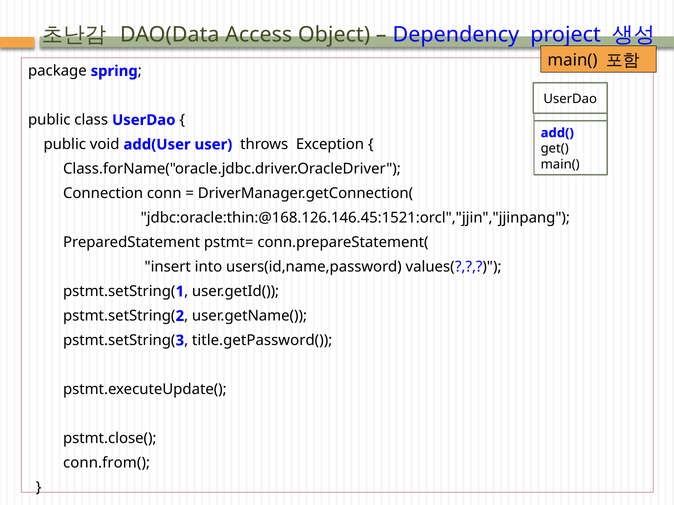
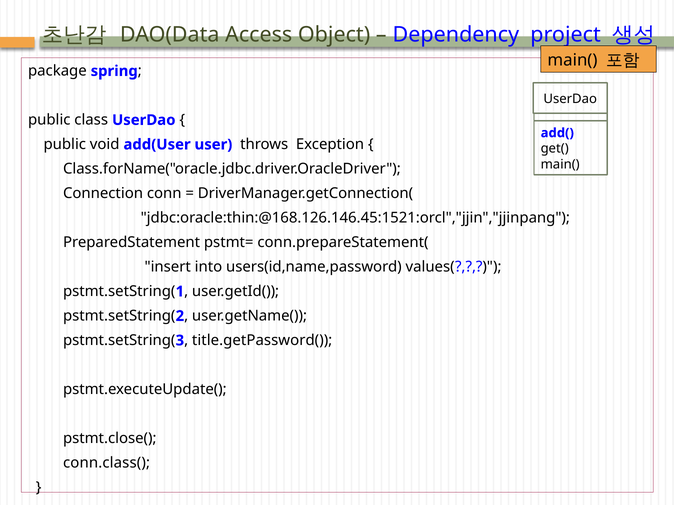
conn.from(: conn.from( -> conn.class( (107, 463)
